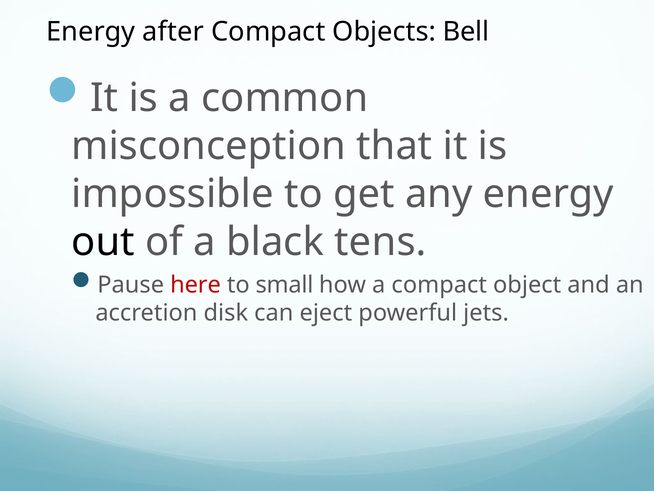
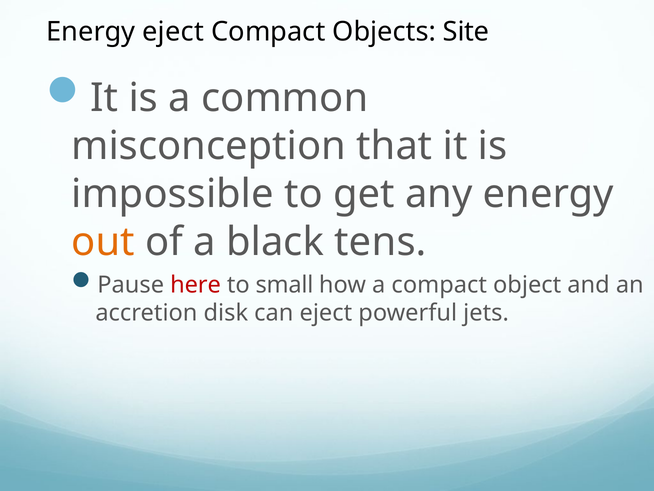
Energy after: after -> eject (173, 32)
Bell: Bell -> Site (466, 32)
out colour: black -> orange (103, 242)
